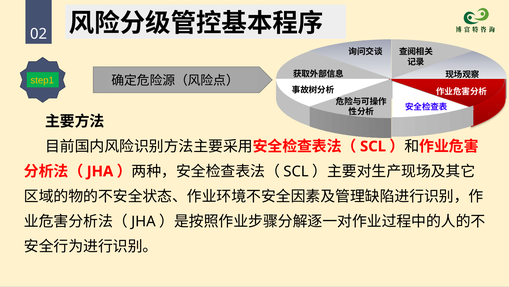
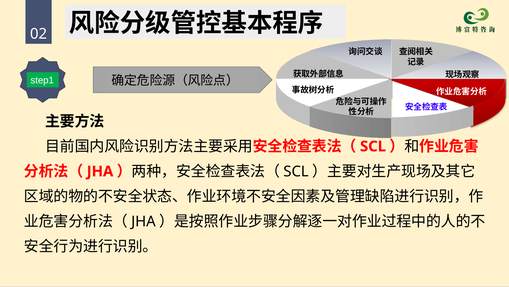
step1 colour: yellow -> white (42, 80)
